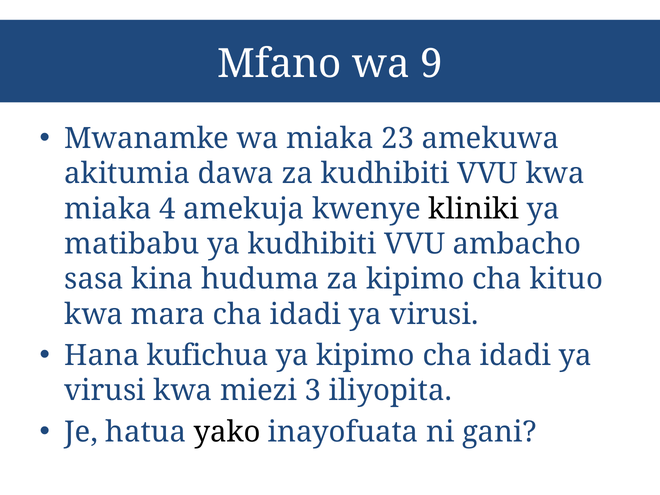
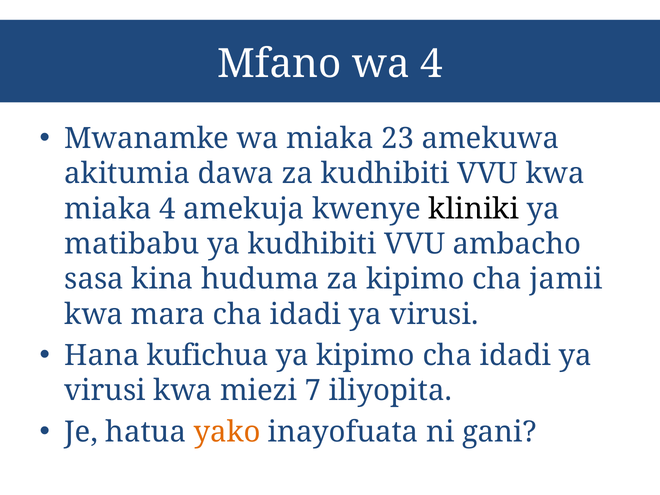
wa 9: 9 -> 4 (431, 64)
kituo: kituo -> jamii (566, 279)
3: 3 -> 7 (313, 391)
yako colour: black -> orange (227, 432)
